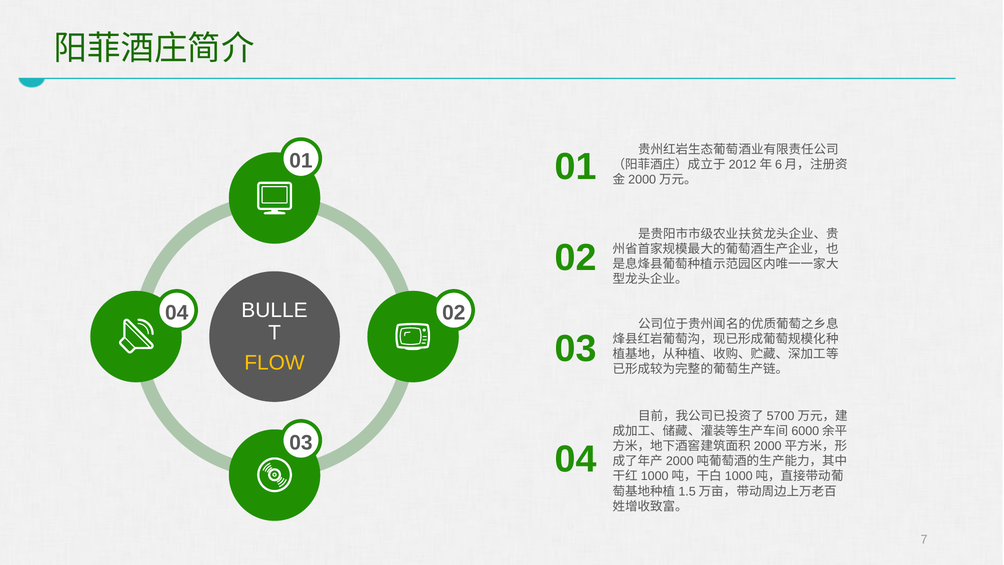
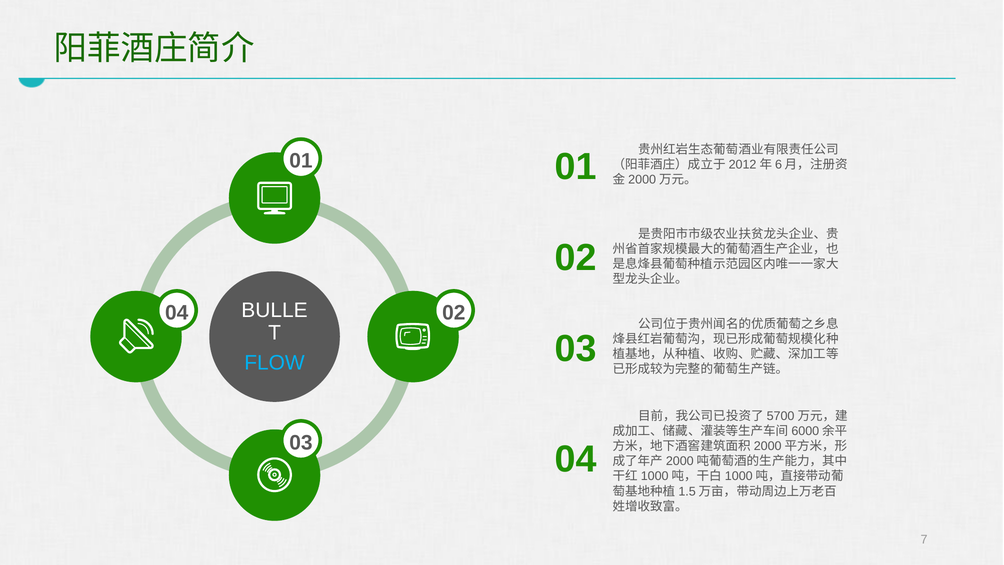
FLOW colour: yellow -> light blue (275, 363)
